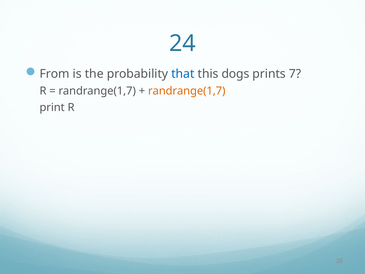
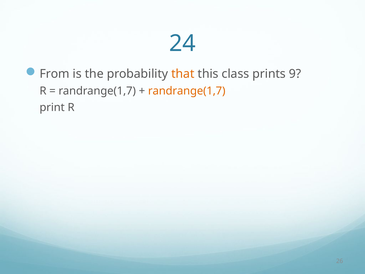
that colour: blue -> orange (183, 74)
dogs: dogs -> class (235, 74)
7: 7 -> 9 (295, 74)
